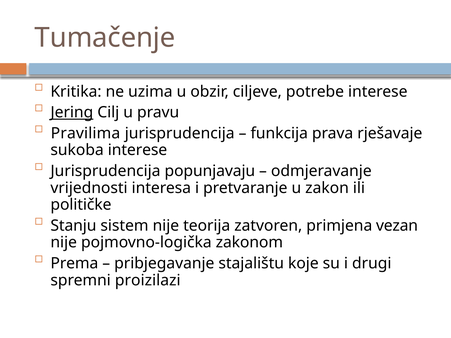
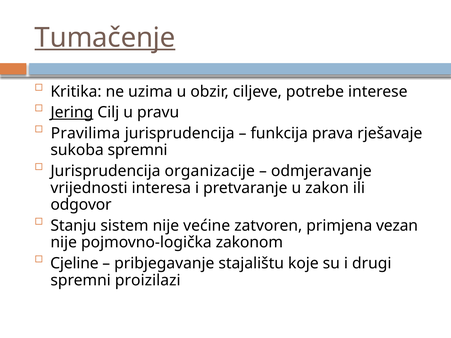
Tumačenje underline: none -> present (105, 38)
sukoba interese: interese -> spremni (138, 150)
popunjavaju: popunjavaju -> organizacije (210, 171)
političke: političke -> odgovor (81, 205)
teorija: teorija -> većine (207, 226)
Prema: Prema -> Cjeline (74, 263)
